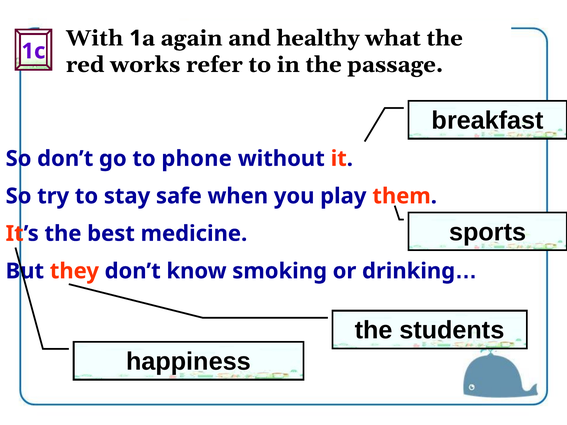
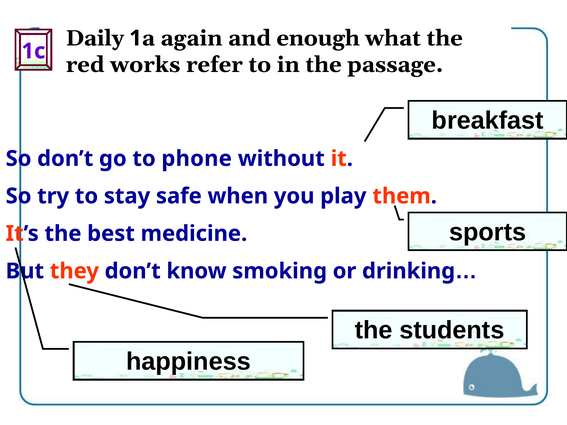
With: With -> Daily (95, 38)
healthy: healthy -> enough (318, 38)
